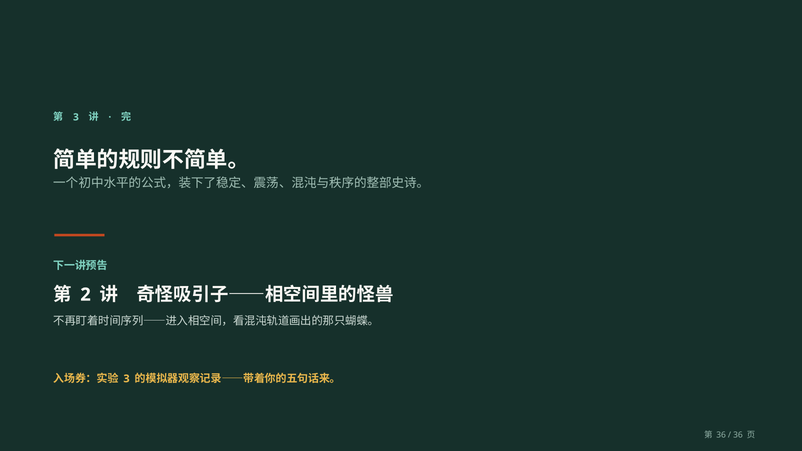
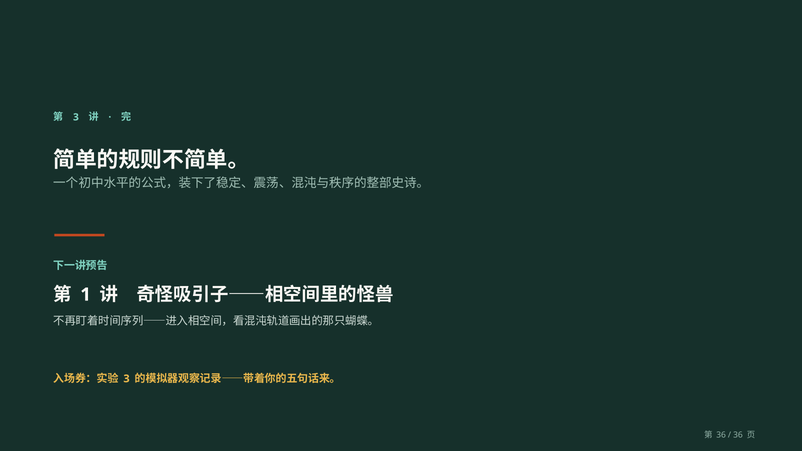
2: 2 -> 1 (86, 295)
